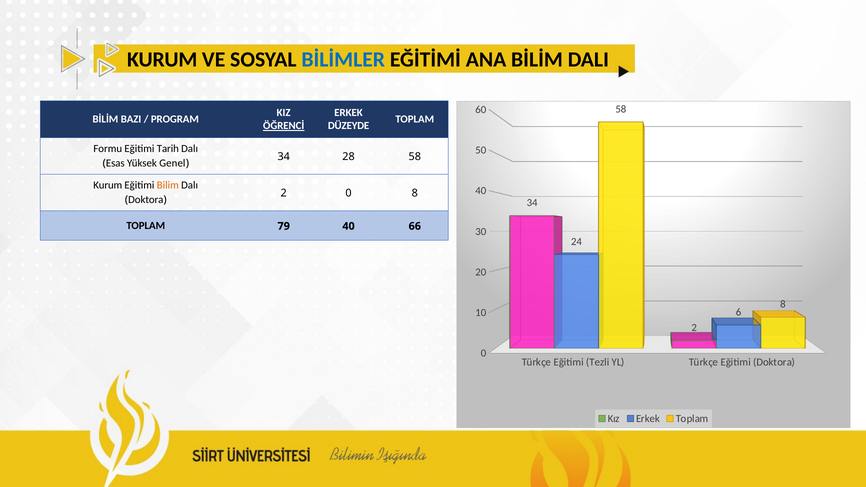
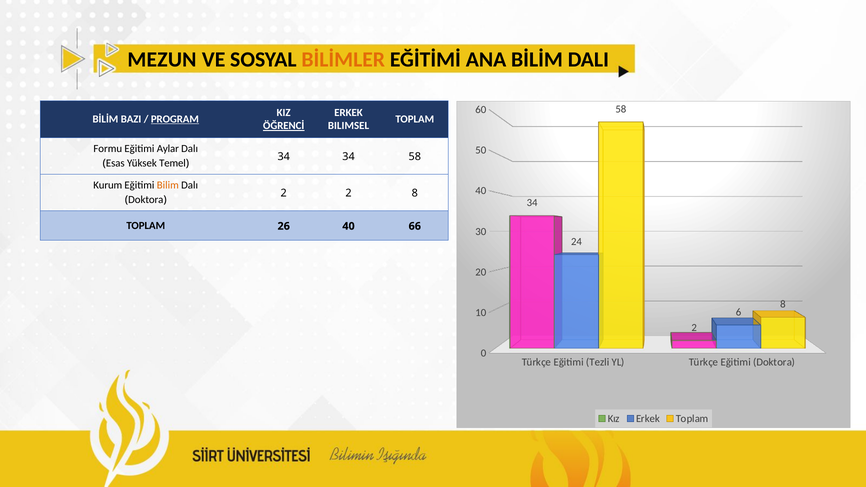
KURUM: KURUM -> MEZUN (162, 59)
BİLİMLER colour: blue -> orange (343, 59)
PROGRAM underline: none -> present (175, 119)
DÜZEYDE: DÜZEYDE -> BILIMSEL (349, 126)
Tarih: Tarih -> Aylar (168, 149)
34 28: 28 -> 34 (349, 156)
Genel: Genel -> Temel (172, 163)
2 0: 0 -> 2 (349, 193)
79: 79 -> 26 (284, 226)
